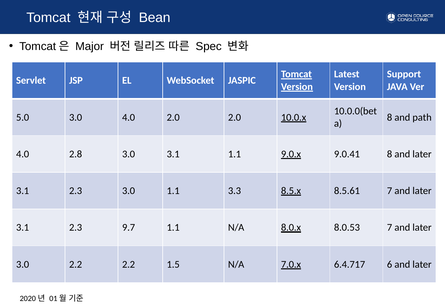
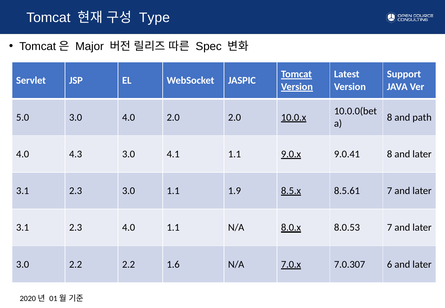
Bean: Bean -> Type (154, 18)
2.8: 2.8 -> 4.3 (76, 154)
3.0 3.1: 3.1 -> 4.1 (173, 154)
3.3: 3.3 -> 1.9 (235, 191)
2.3 9.7: 9.7 -> 4.0 (129, 228)
1.5: 1.5 -> 1.6 (173, 264)
6.4.717: 6.4.717 -> 7.0.307 (350, 264)
